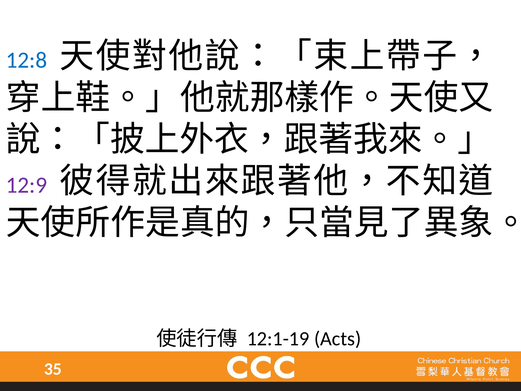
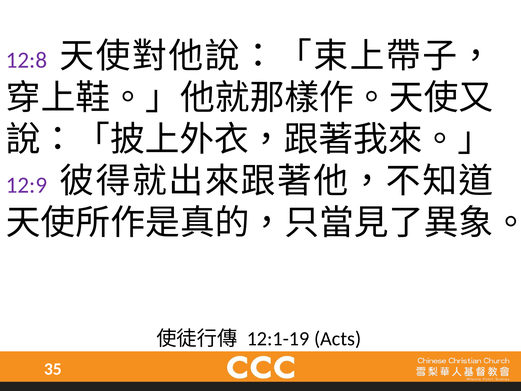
12:8 colour: blue -> purple (27, 60)
